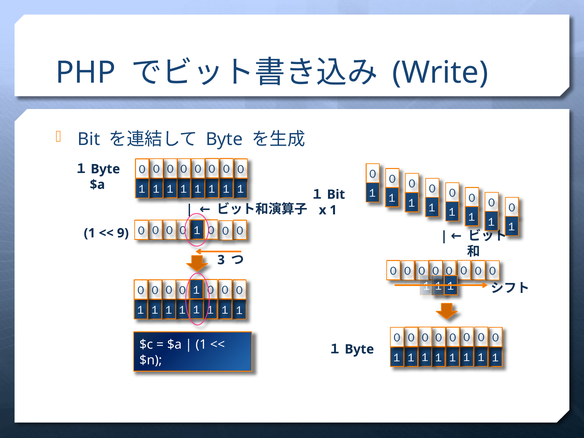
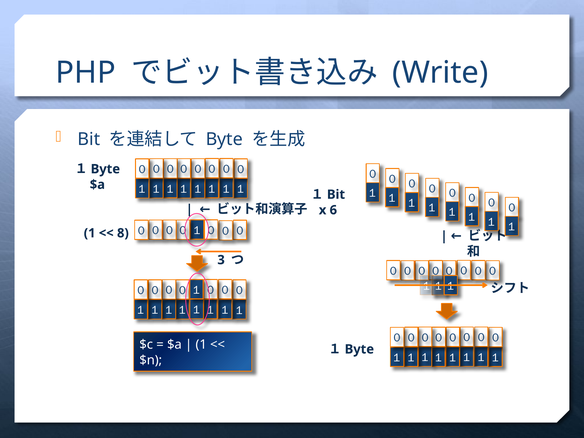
x 1: 1 -> 6 (333, 210)
9: 9 -> 8 (123, 233)
